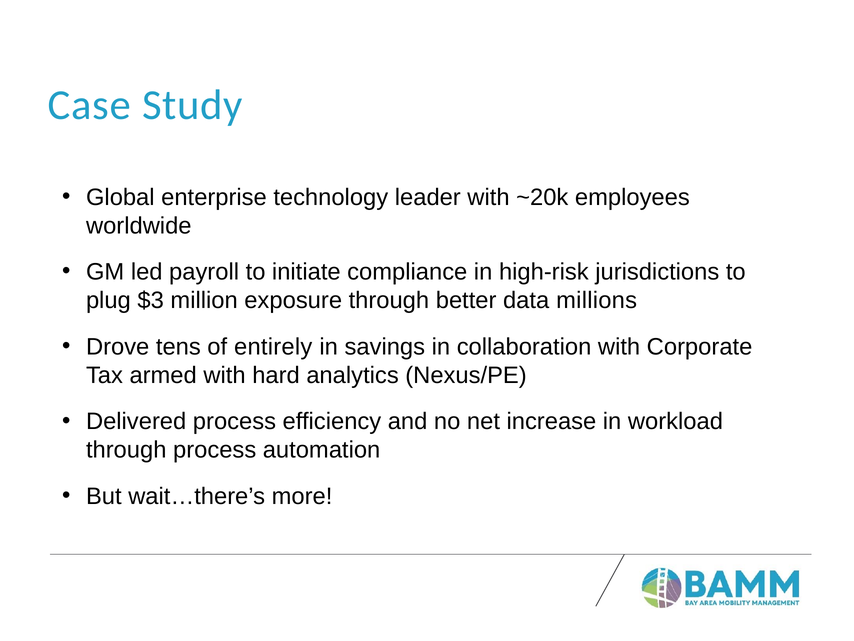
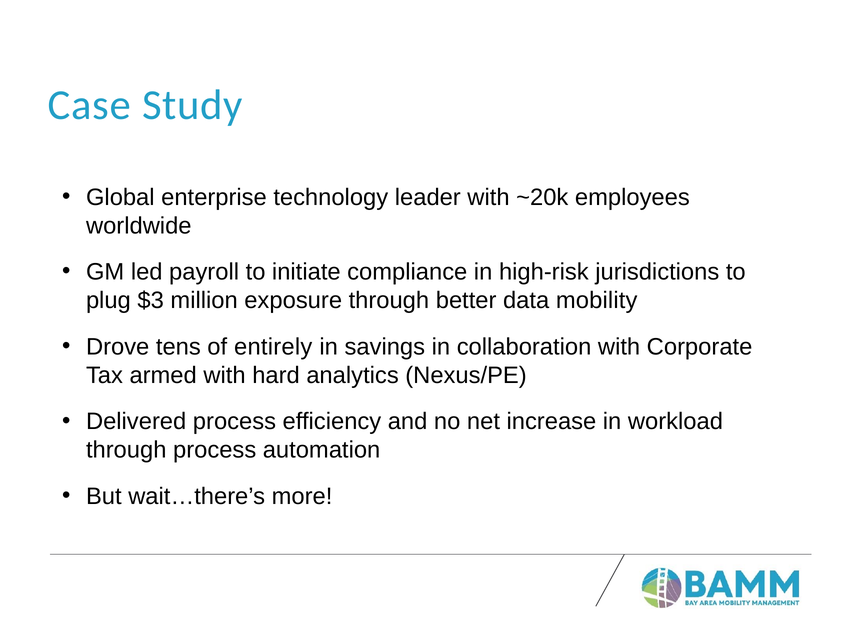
millions: millions -> mobility (597, 300)
